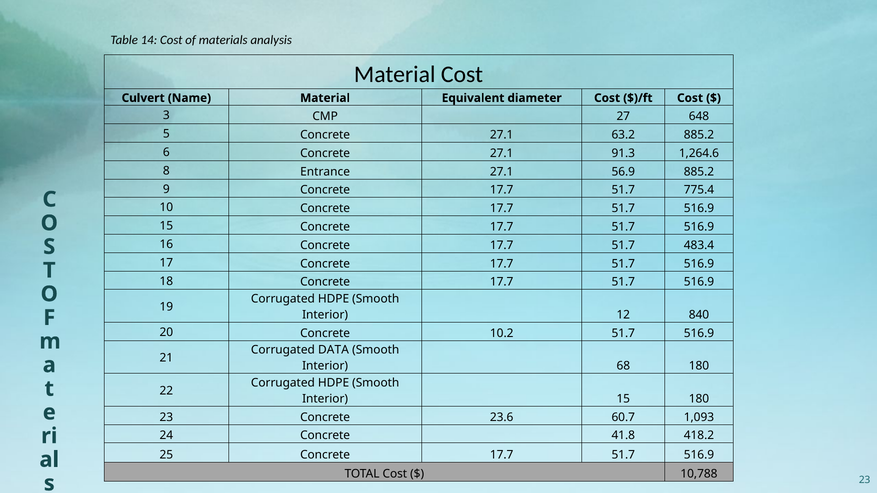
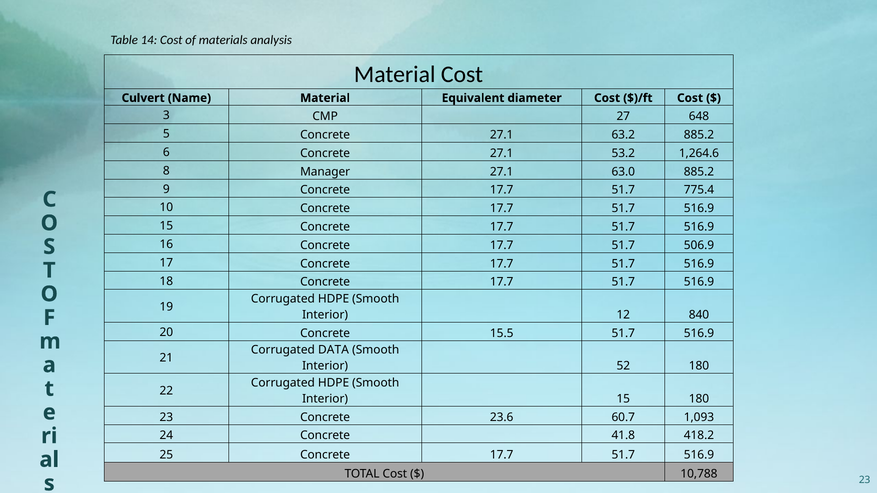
91.3: 91.3 -> 53.2 (623, 153)
Entrance: Entrance -> Manager (325, 172)
56.9: 56.9 -> 63.0 (623, 172)
483.4: 483.4 -> 506.9 (699, 245)
10.2: 10.2 -> 15.5 (502, 333)
68: 68 -> 52 (623, 366)
